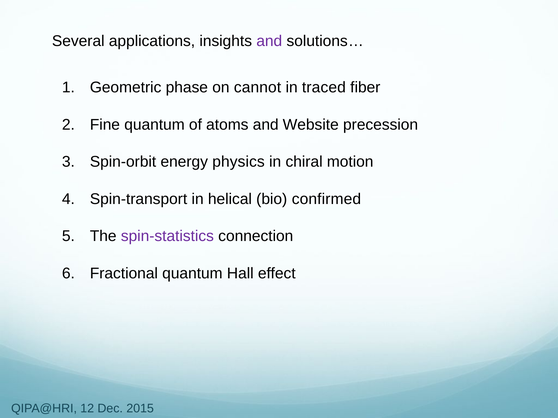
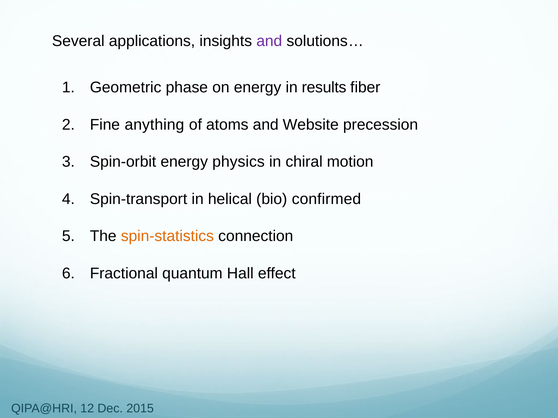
on cannot: cannot -> energy (258, 88)
traced: traced -> results (324, 88)
Fine quantum: quantum -> anything (154, 125)
spin-statistics colour: purple -> orange (167, 236)
